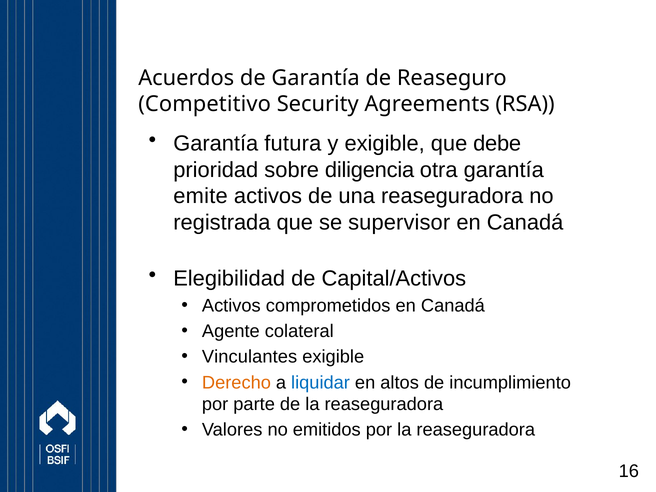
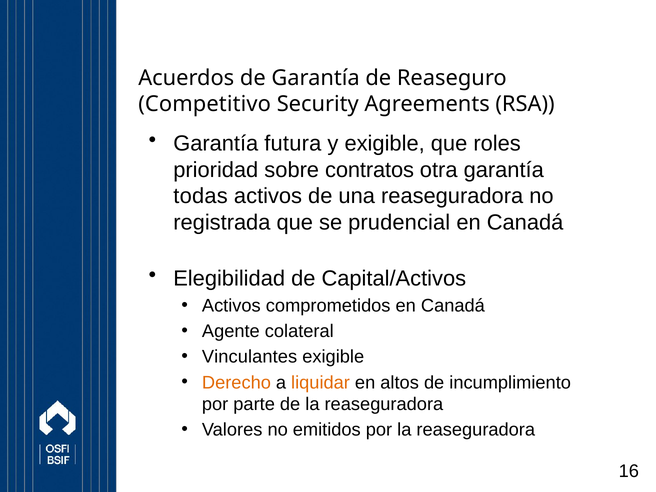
debe: debe -> roles (497, 144)
diligencia: diligencia -> contratos (370, 170)
emite: emite -> todas (201, 196)
supervisor: supervisor -> prudencial (399, 222)
liquidar colour: blue -> orange (321, 382)
